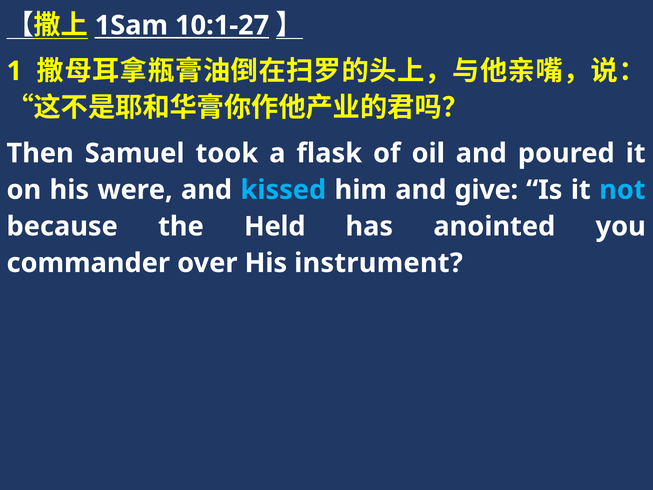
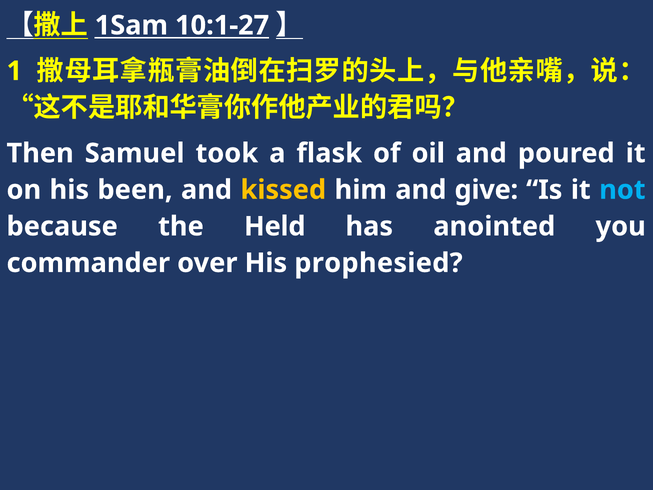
were: were -> been (135, 190)
kissed colour: light blue -> yellow (283, 190)
instrument: instrument -> prophesied (378, 263)
